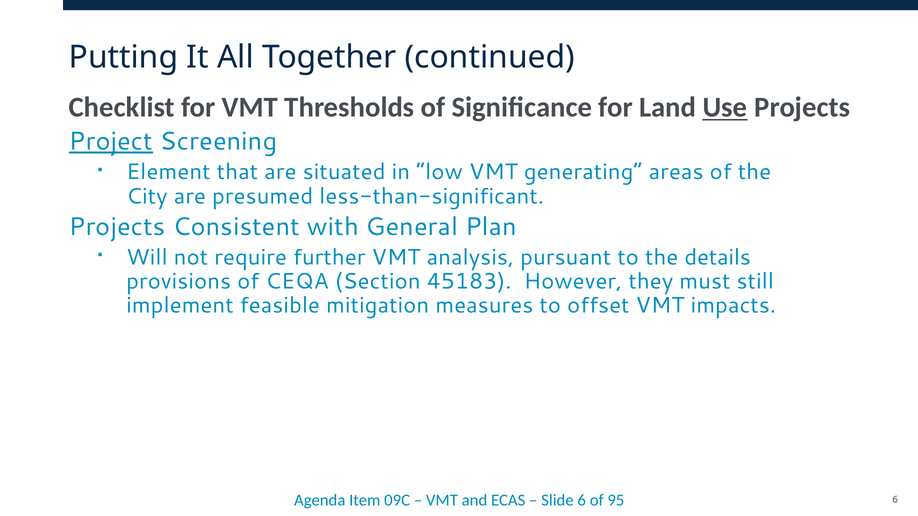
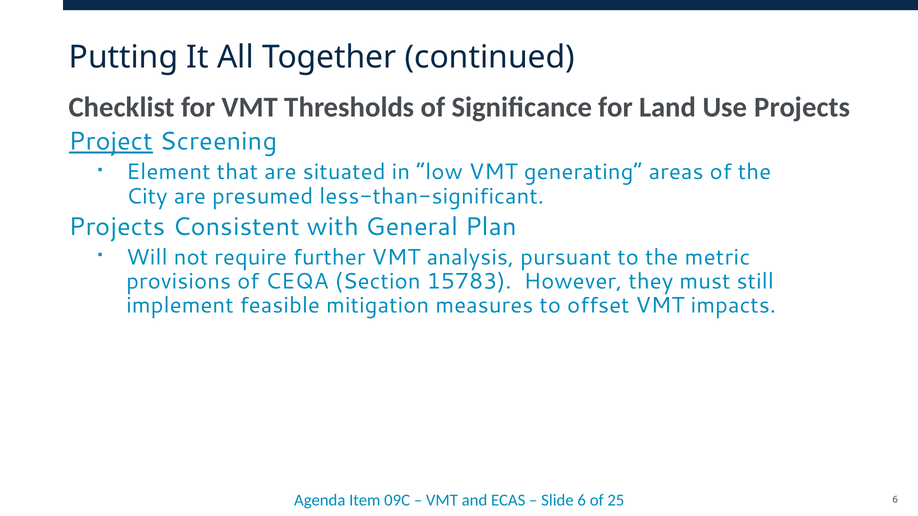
Use underline: present -> none (725, 108)
details: details -> metric (717, 257)
45183: 45183 -> 15783 (469, 282)
95: 95 -> 25 (616, 501)
